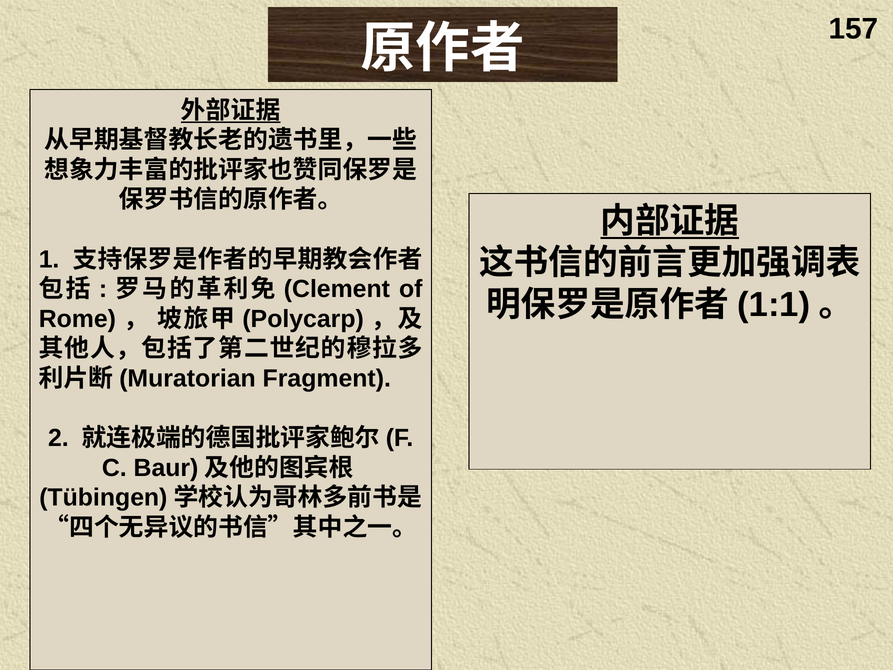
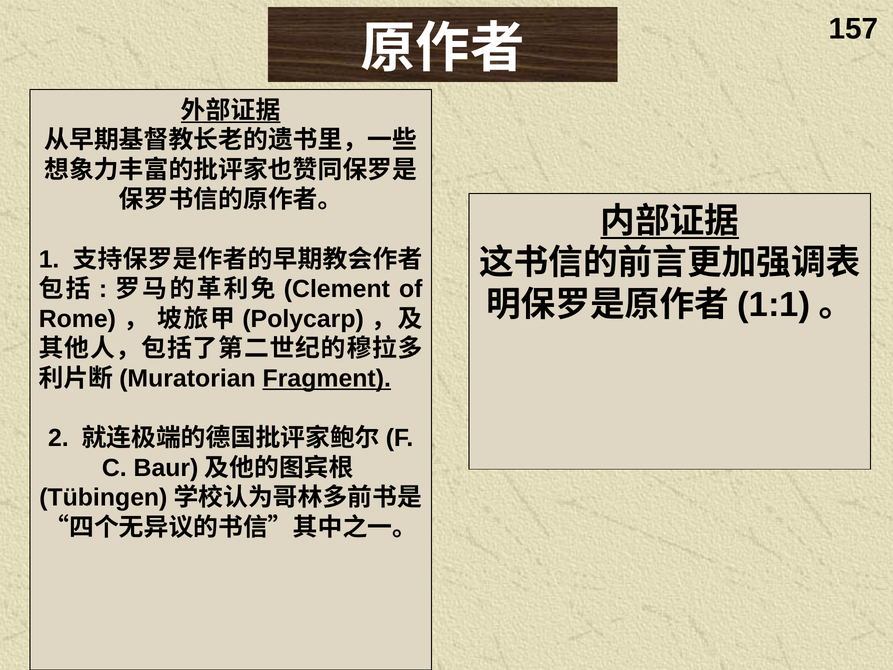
Fragment underline: none -> present (327, 378)
